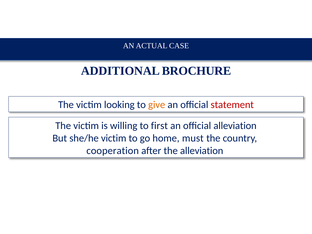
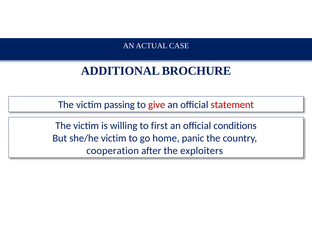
looking: looking -> passing (119, 105)
give colour: orange -> red (157, 105)
official alleviation: alleviation -> conditions (235, 126)
must: must -> panic (193, 138)
the alleviation: alleviation -> exploiters (202, 151)
